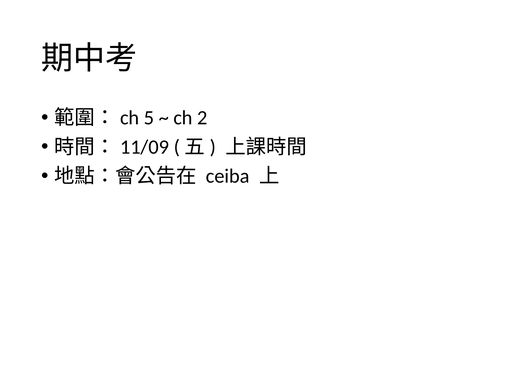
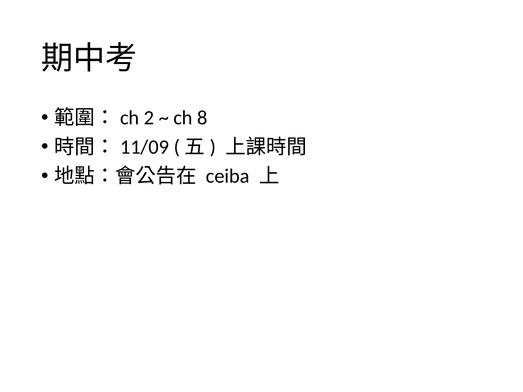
5: 5 -> 2 (149, 118)
2: 2 -> 8 (202, 118)
